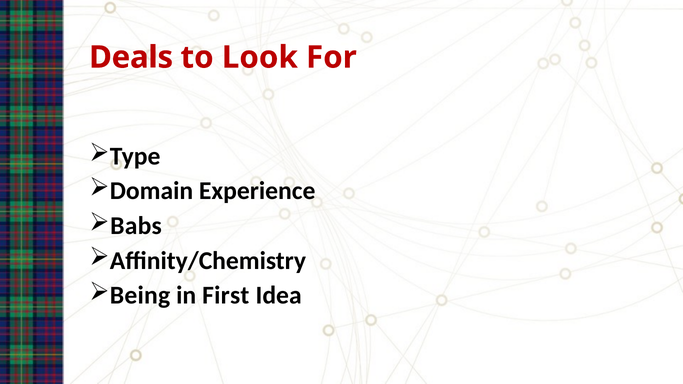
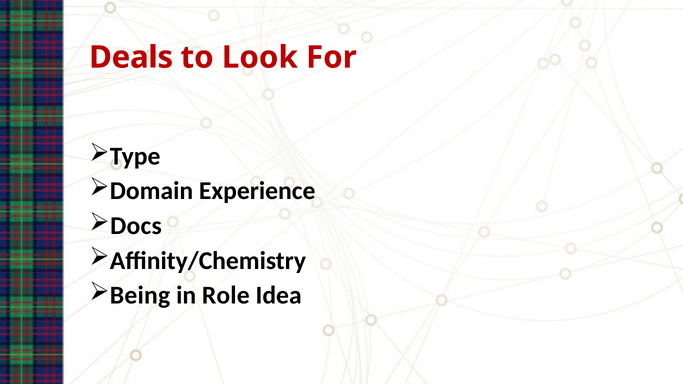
Babs: Babs -> Docs (136, 226)
First: First -> Role (226, 296)
